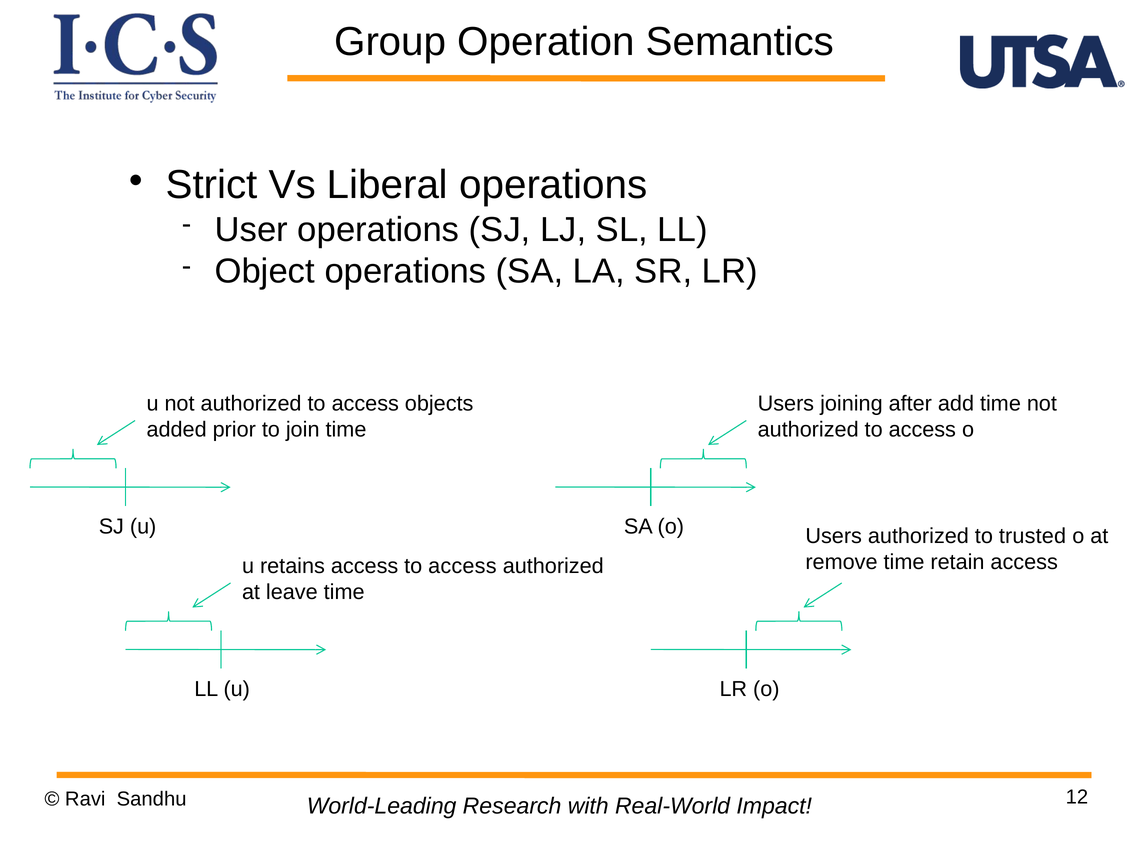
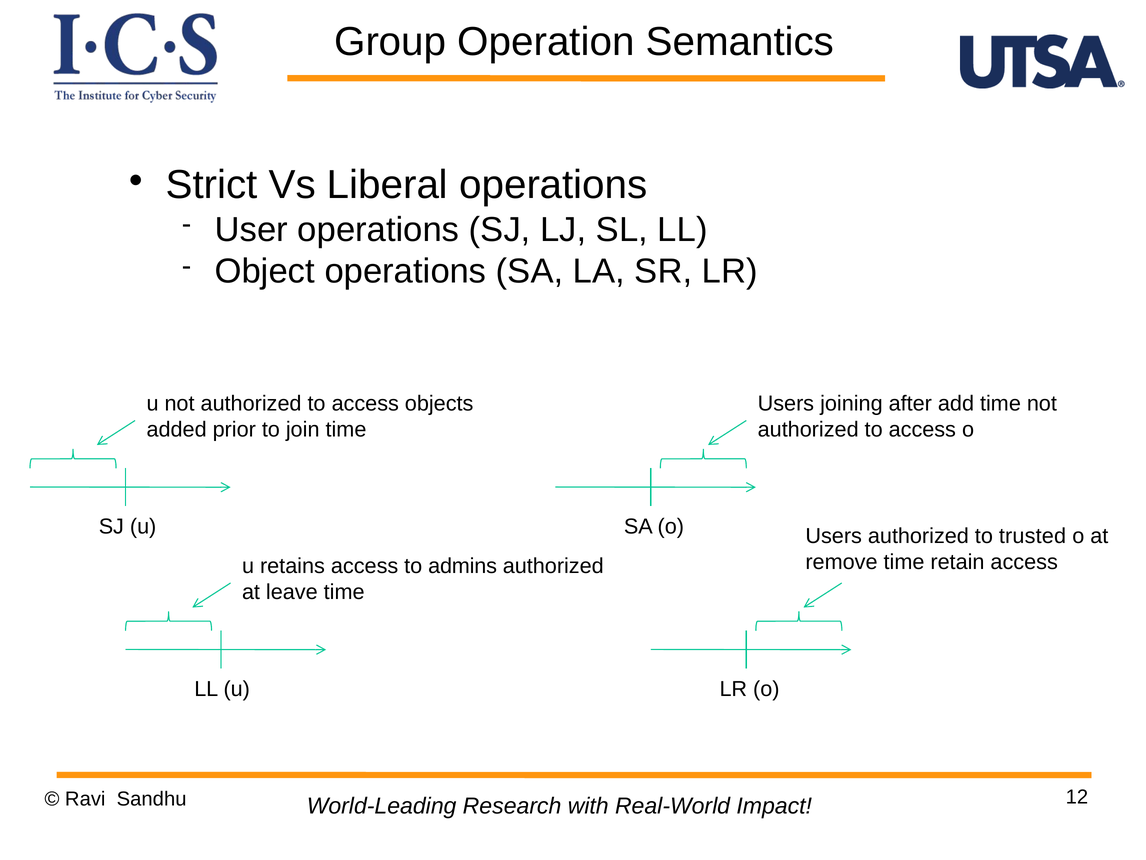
access to access: access -> admins (463, 566)
